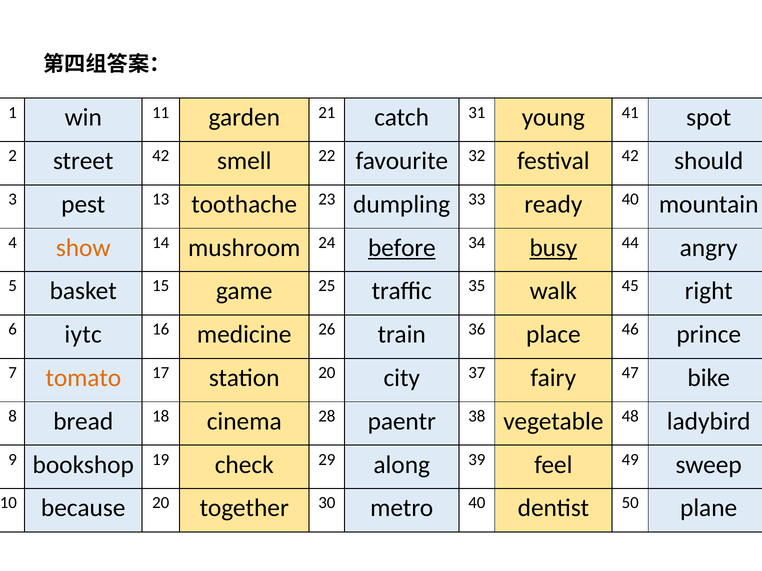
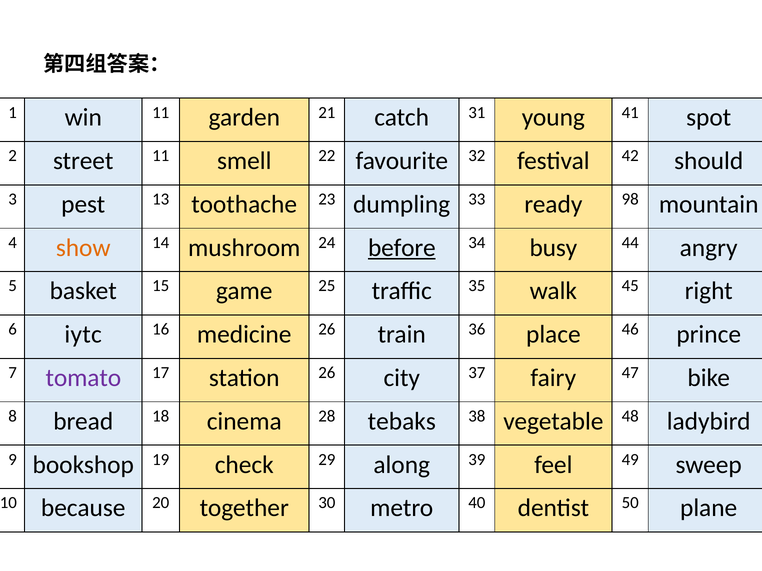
street 42: 42 -> 11 (161, 156)
ready 40: 40 -> 98 (630, 199)
busy underline: present -> none (553, 248)
tomato colour: orange -> purple (83, 378)
station 20: 20 -> 26 (327, 373)
paentr: paentr -> tebaks (402, 422)
